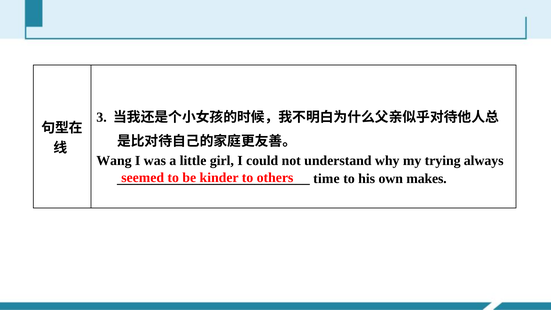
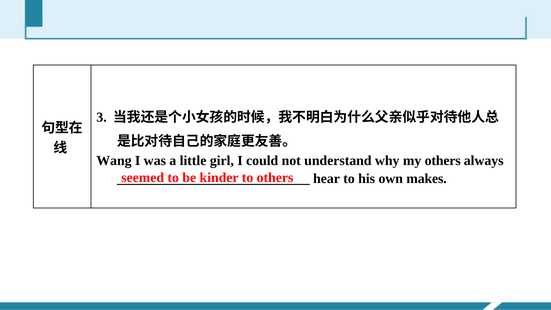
my trying: trying -> others (443, 160)
time: time -> hear (326, 179)
